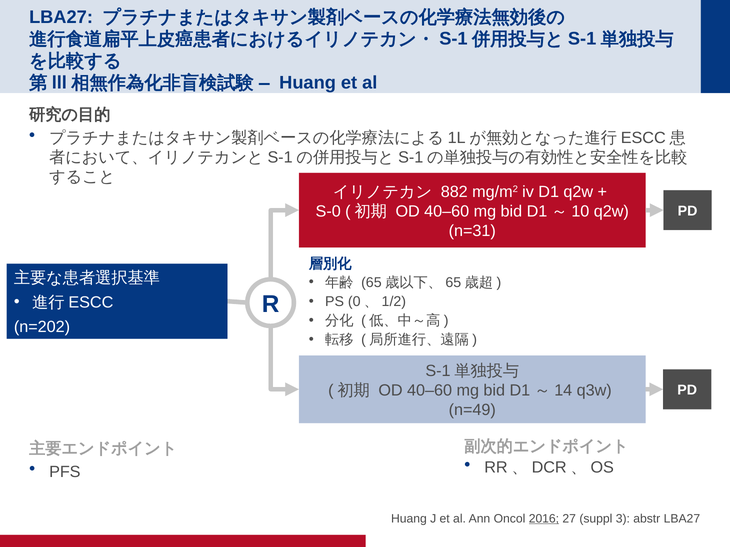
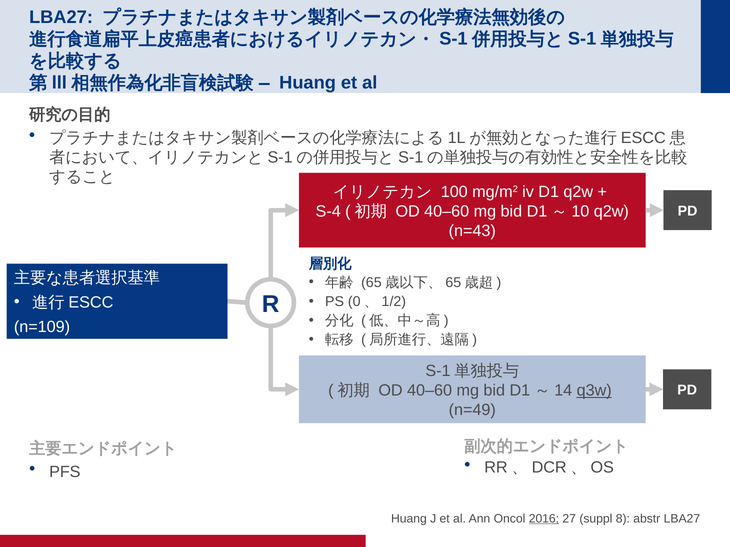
882: 882 -> 100 (454, 192)
S-0: S-0 -> S-4 (328, 211)
n=31: n=31 -> n=43 (472, 231)
n=202: n=202 -> n=109 (42, 327)
q3w underline: none -> present (594, 391)
3: 3 -> 8 (623, 519)
